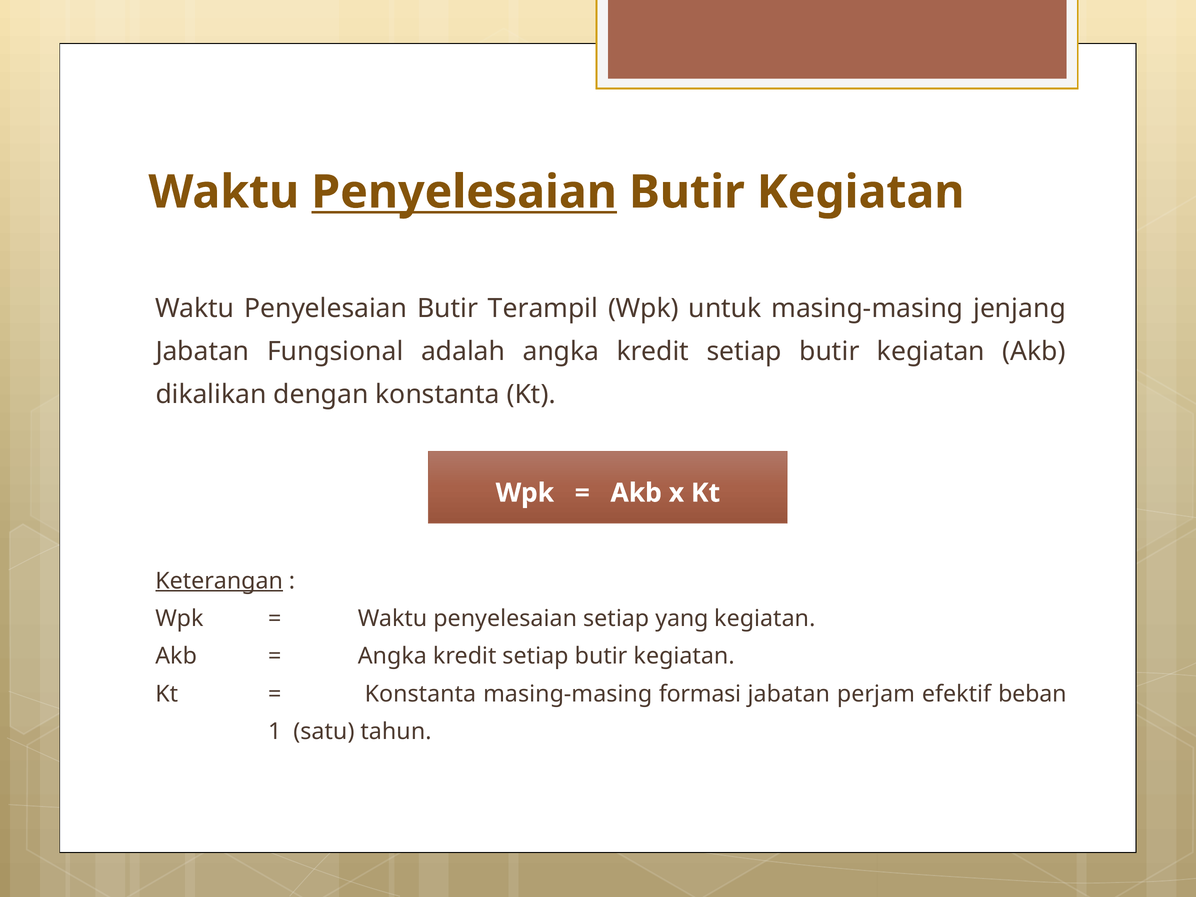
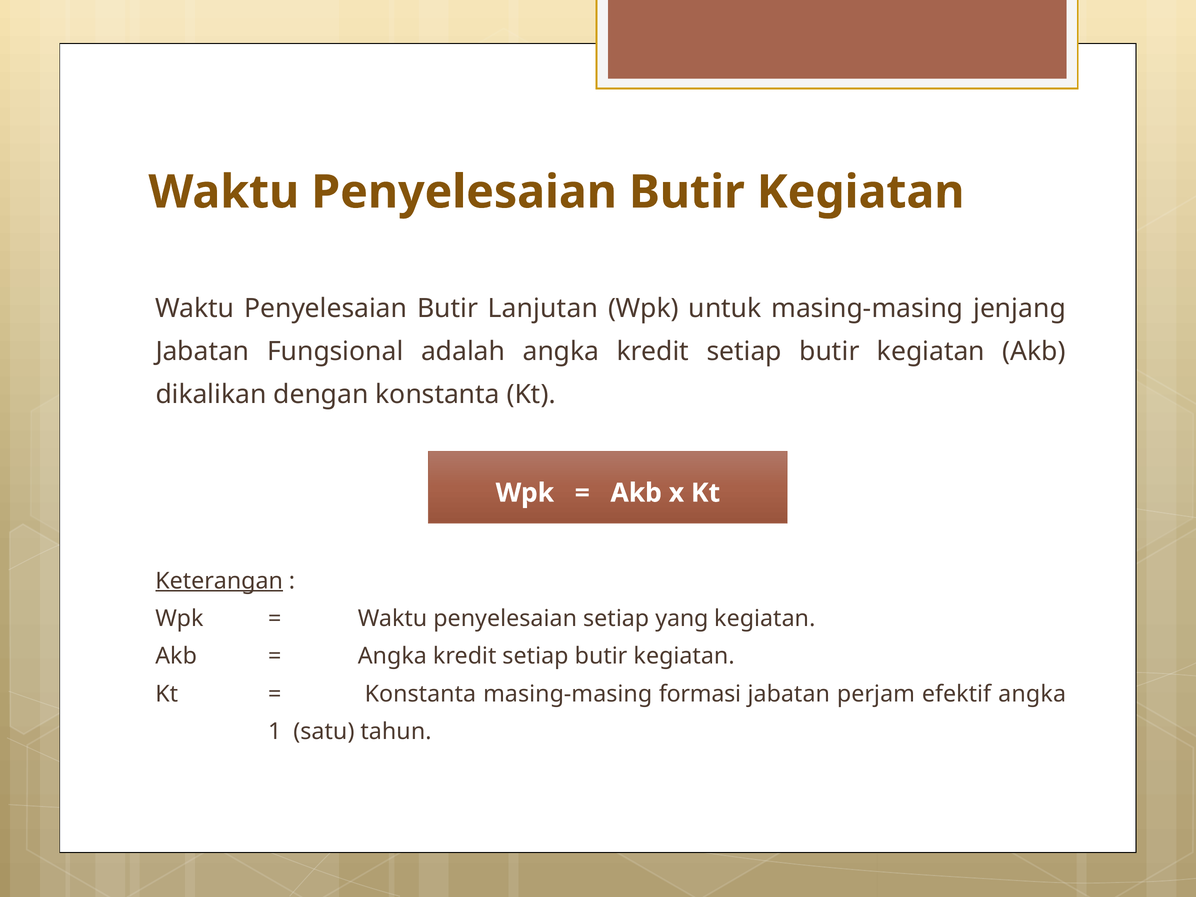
Penyelesaian underline: present -> none (464, 192)
Terampil: Terampil -> Lanjutan (543, 308)
efektif beban: beban -> angka (1032, 694)
